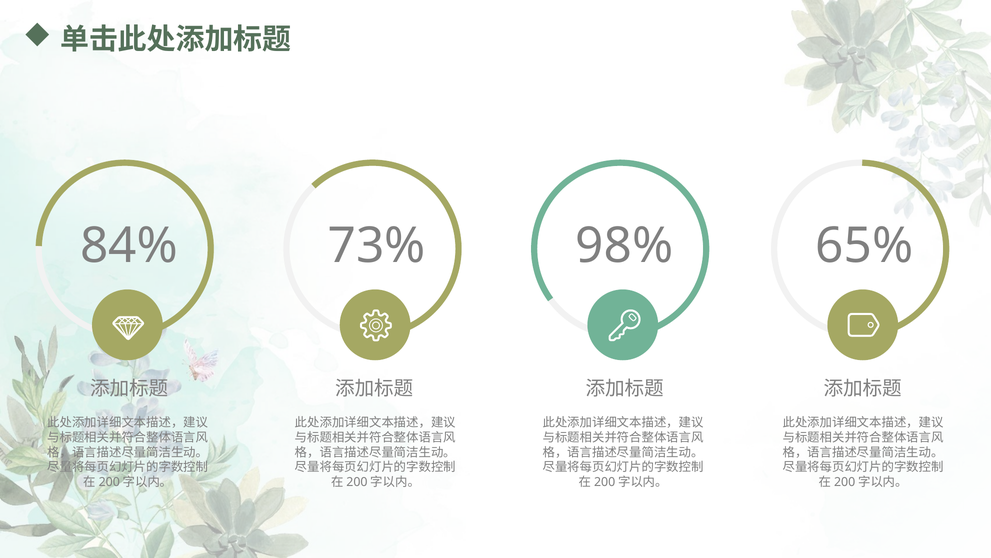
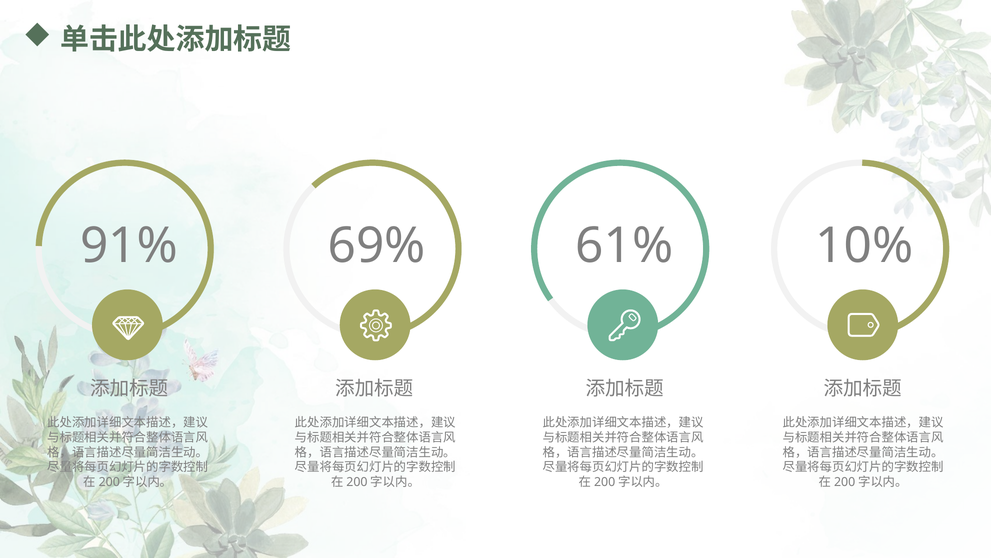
84%: 84% -> 91% (129, 246)
73%: 73% -> 69% (377, 246)
98%: 98% -> 61% (624, 246)
65%: 65% -> 10% (864, 246)
